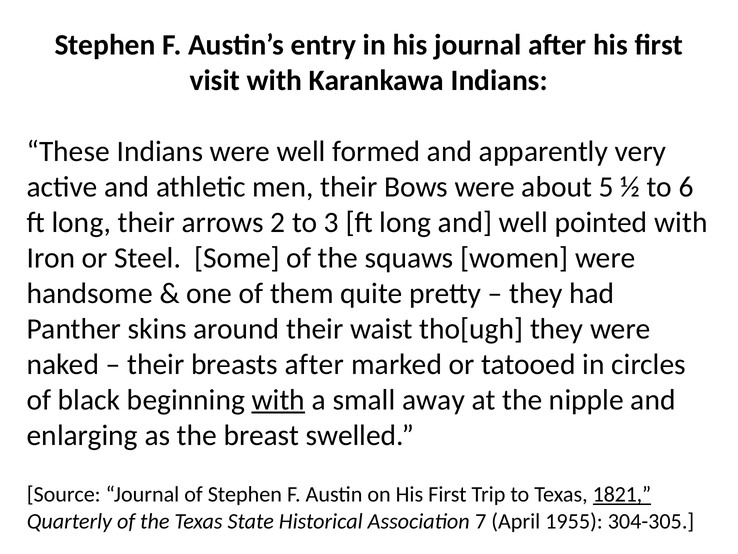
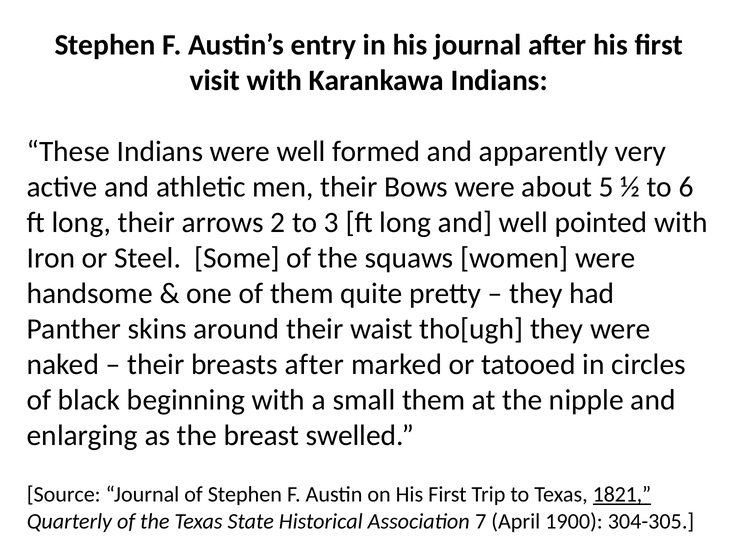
with underline: present -> none (278, 400)
small away: away -> them (434, 400)
1955: 1955 -> 1900 (574, 521)
